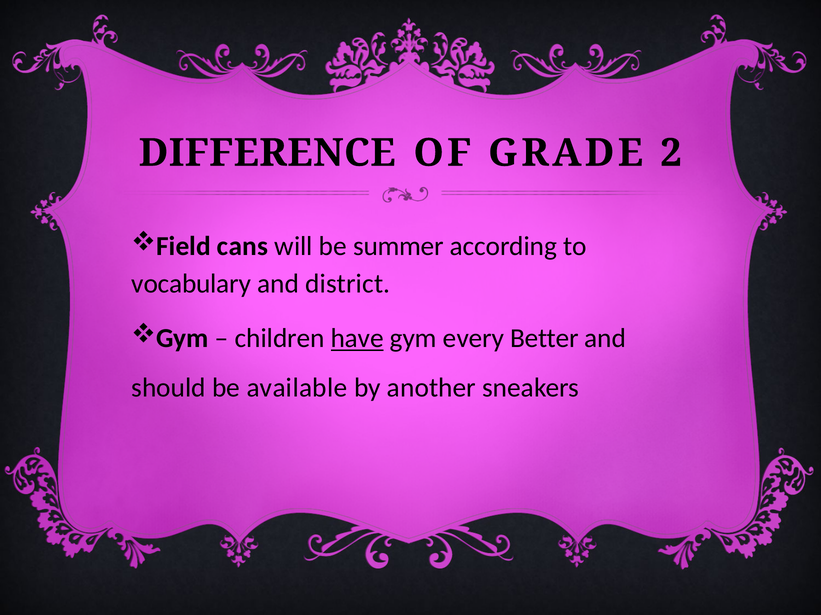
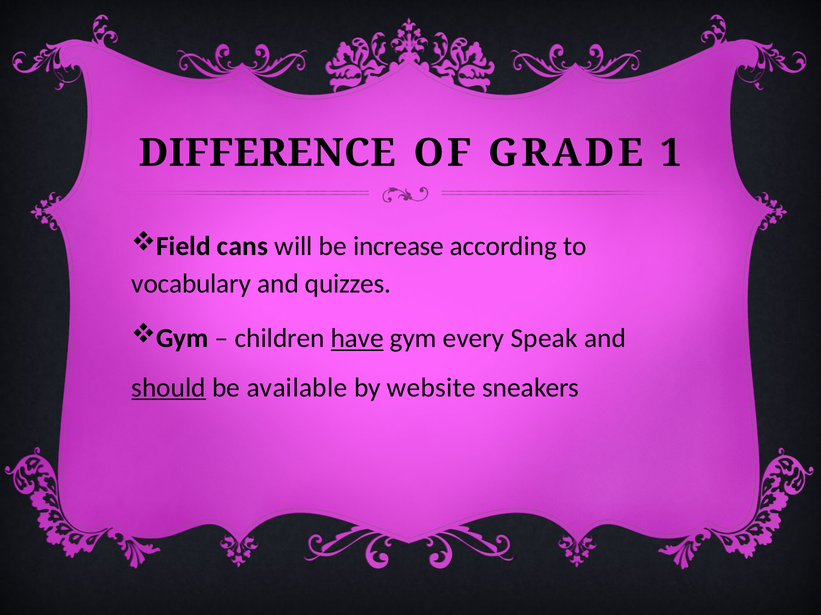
2: 2 -> 1 (671, 153)
summer: summer -> increase (398, 246)
district: district -> quizzes (348, 284)
Better: Better -> Speak (544, 339)
should underline: none -> present (169, 388)
another: another -> website (431, 388)
